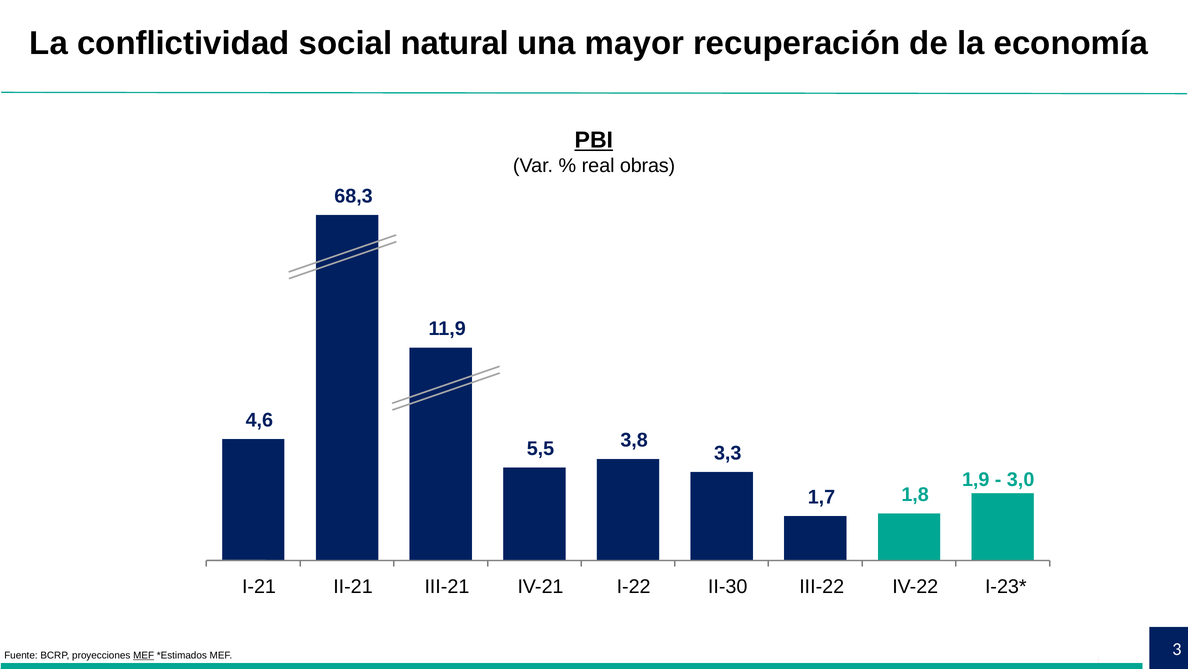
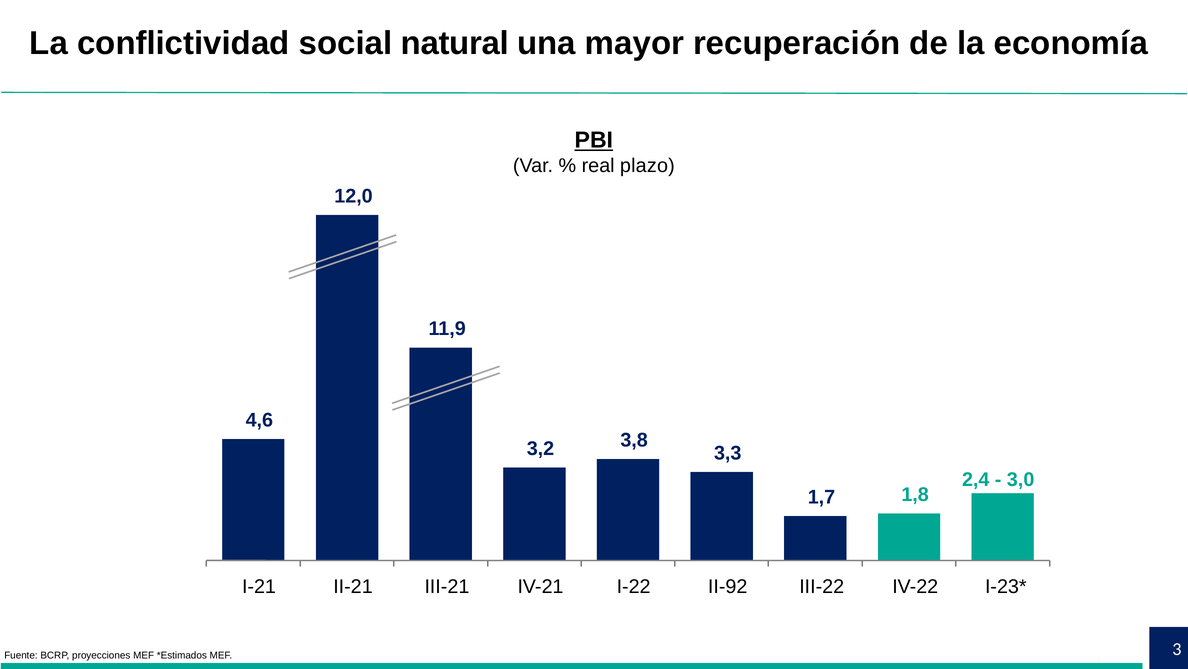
obras: obras -> plazo (647, 166)
68,3: 68,3 -> 12,0 (354, 196)
5,5: 5,5 -> 3,2 (540, 448)
1,9: 1,9 -> 2,4 (976, 479)
II-30: II-30 -> II-92 (728, 586)
MEF underline: present -> none (144, 655)
